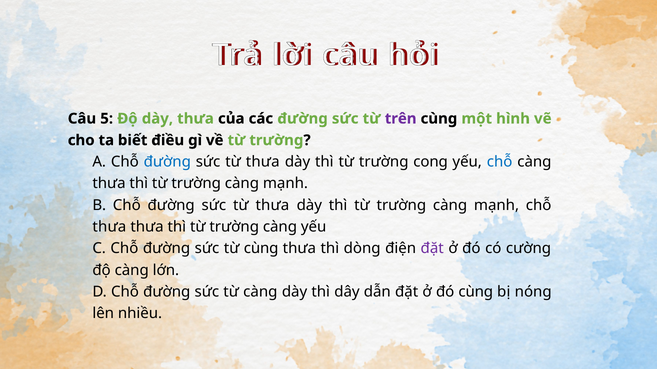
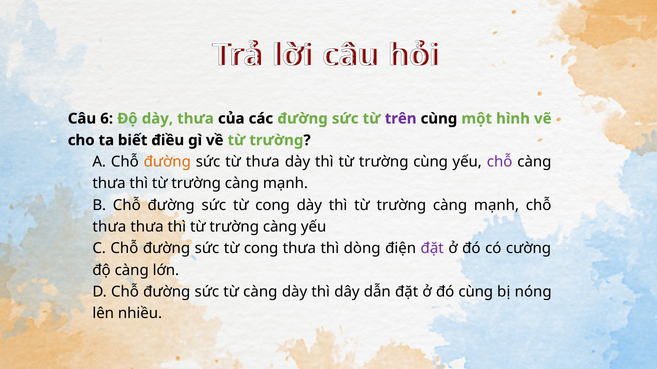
5: 5 -> 6 (107, 119)
đường colour: blue -> orange (167, 162)
trường cong: cong -> cùng (431, 162)
chỗ colour: blue -> purple (500, 162)
thưa: thưa -> cong (273, 205)
cùng: cùng -> cong (261, 249)
